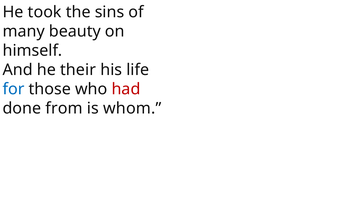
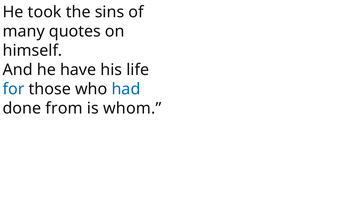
beauty: beauty -> quotes (75, 31)
their: their -> have (78, 70)
had colour: red -> blue (126, 89)
